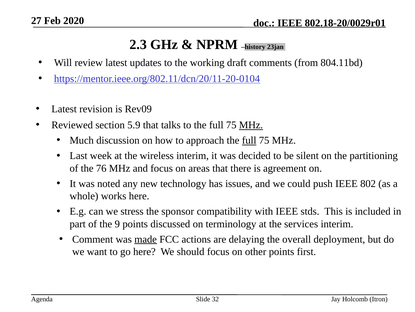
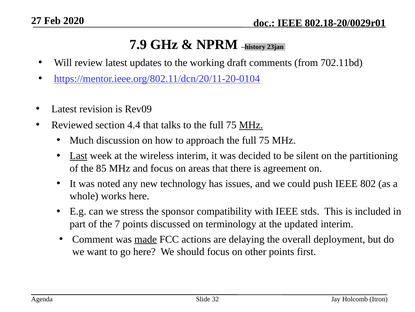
2.3: 2.3 -> 7.9 (138, 45)
804.11bd: 804.11bd -> 702.11bd (342, 63)
5.9: 5.9 -> 4.4 (134, 125)
full underline: present -> none (249, 140)
Last underline: none -> present (79, 155)
76: 76 -> 85 (101, 168)
9: 9 -> 7 (117, 223)
services: services -> updated (301, 223)
